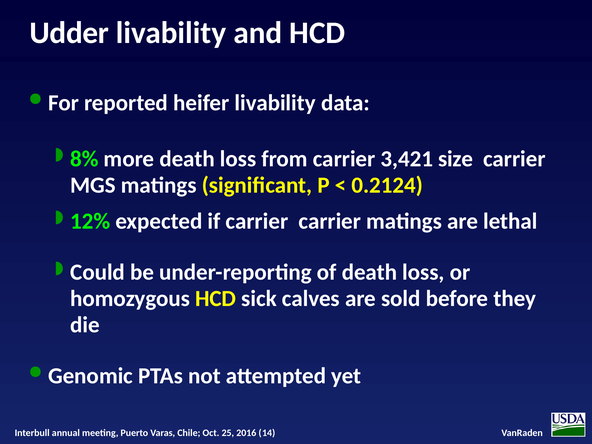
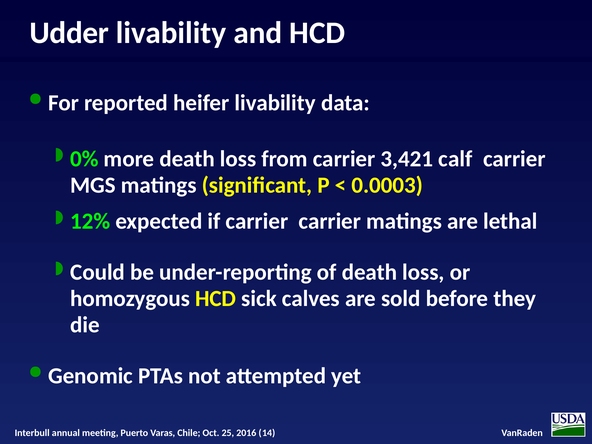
8%: 8% -> 0% (84, 159)
size: size -> calf (455, 159)
0.2124: 0.2124 -> 0.0003 (387, 185)
